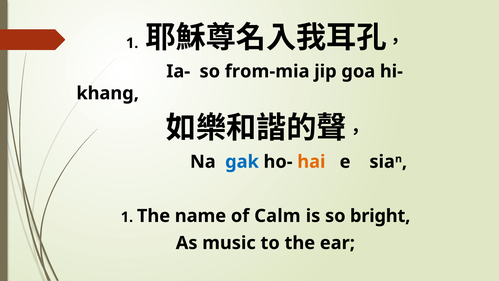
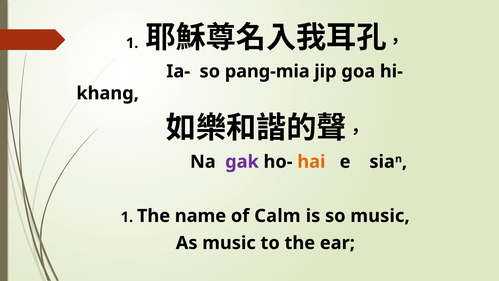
from-mia: from-mia -> pang-mia (267, 71)
gak colour: blue -> purple (242, 162)
so bright: bright -> music (380, 216)
